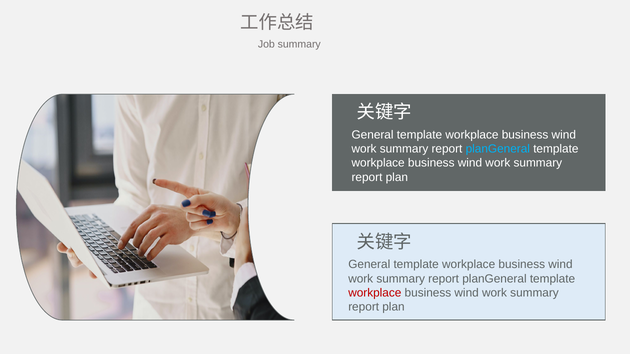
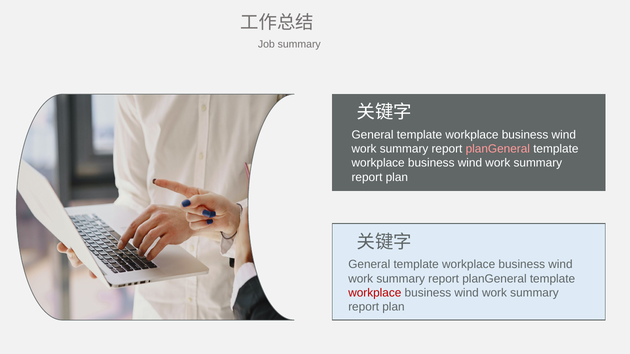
planGeneral colour: light blue -> pink (498, 149)
